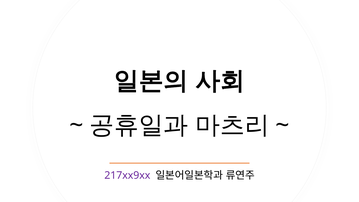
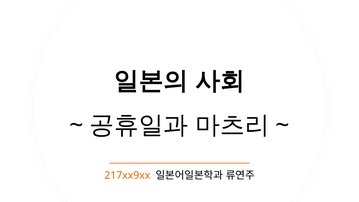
217xx9xx colour: purple -> orange (127, 175)
